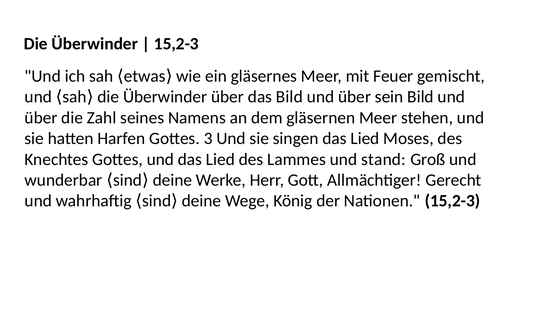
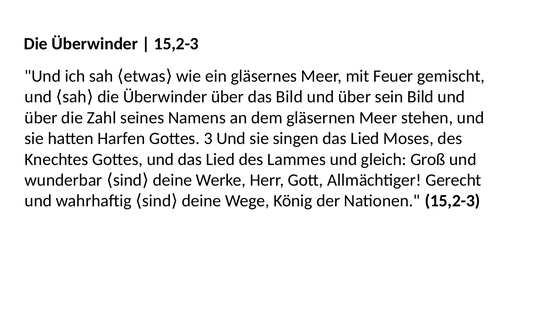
stand: stand -> gleich (384, 159)
